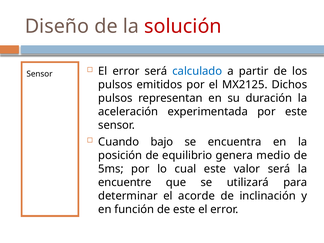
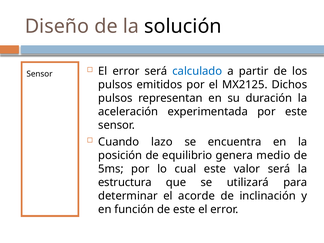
solución colour: red -> black (183, 26)
bajo: bajo -> lazo (162, 142)
encuentre: encuentre -> estructura (125, 182)
